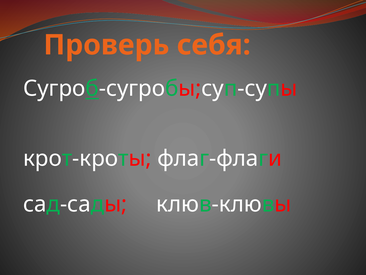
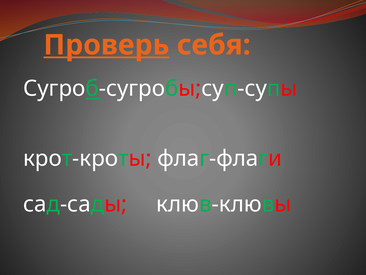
Проверь underline: none -> present (106, 45)
